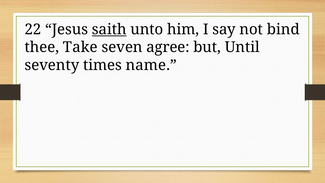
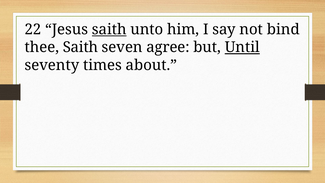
thee Take: Take -> Saith (80, 47)
Until underline: none -> present (242, 47)
name: name -> about (151, 65)
